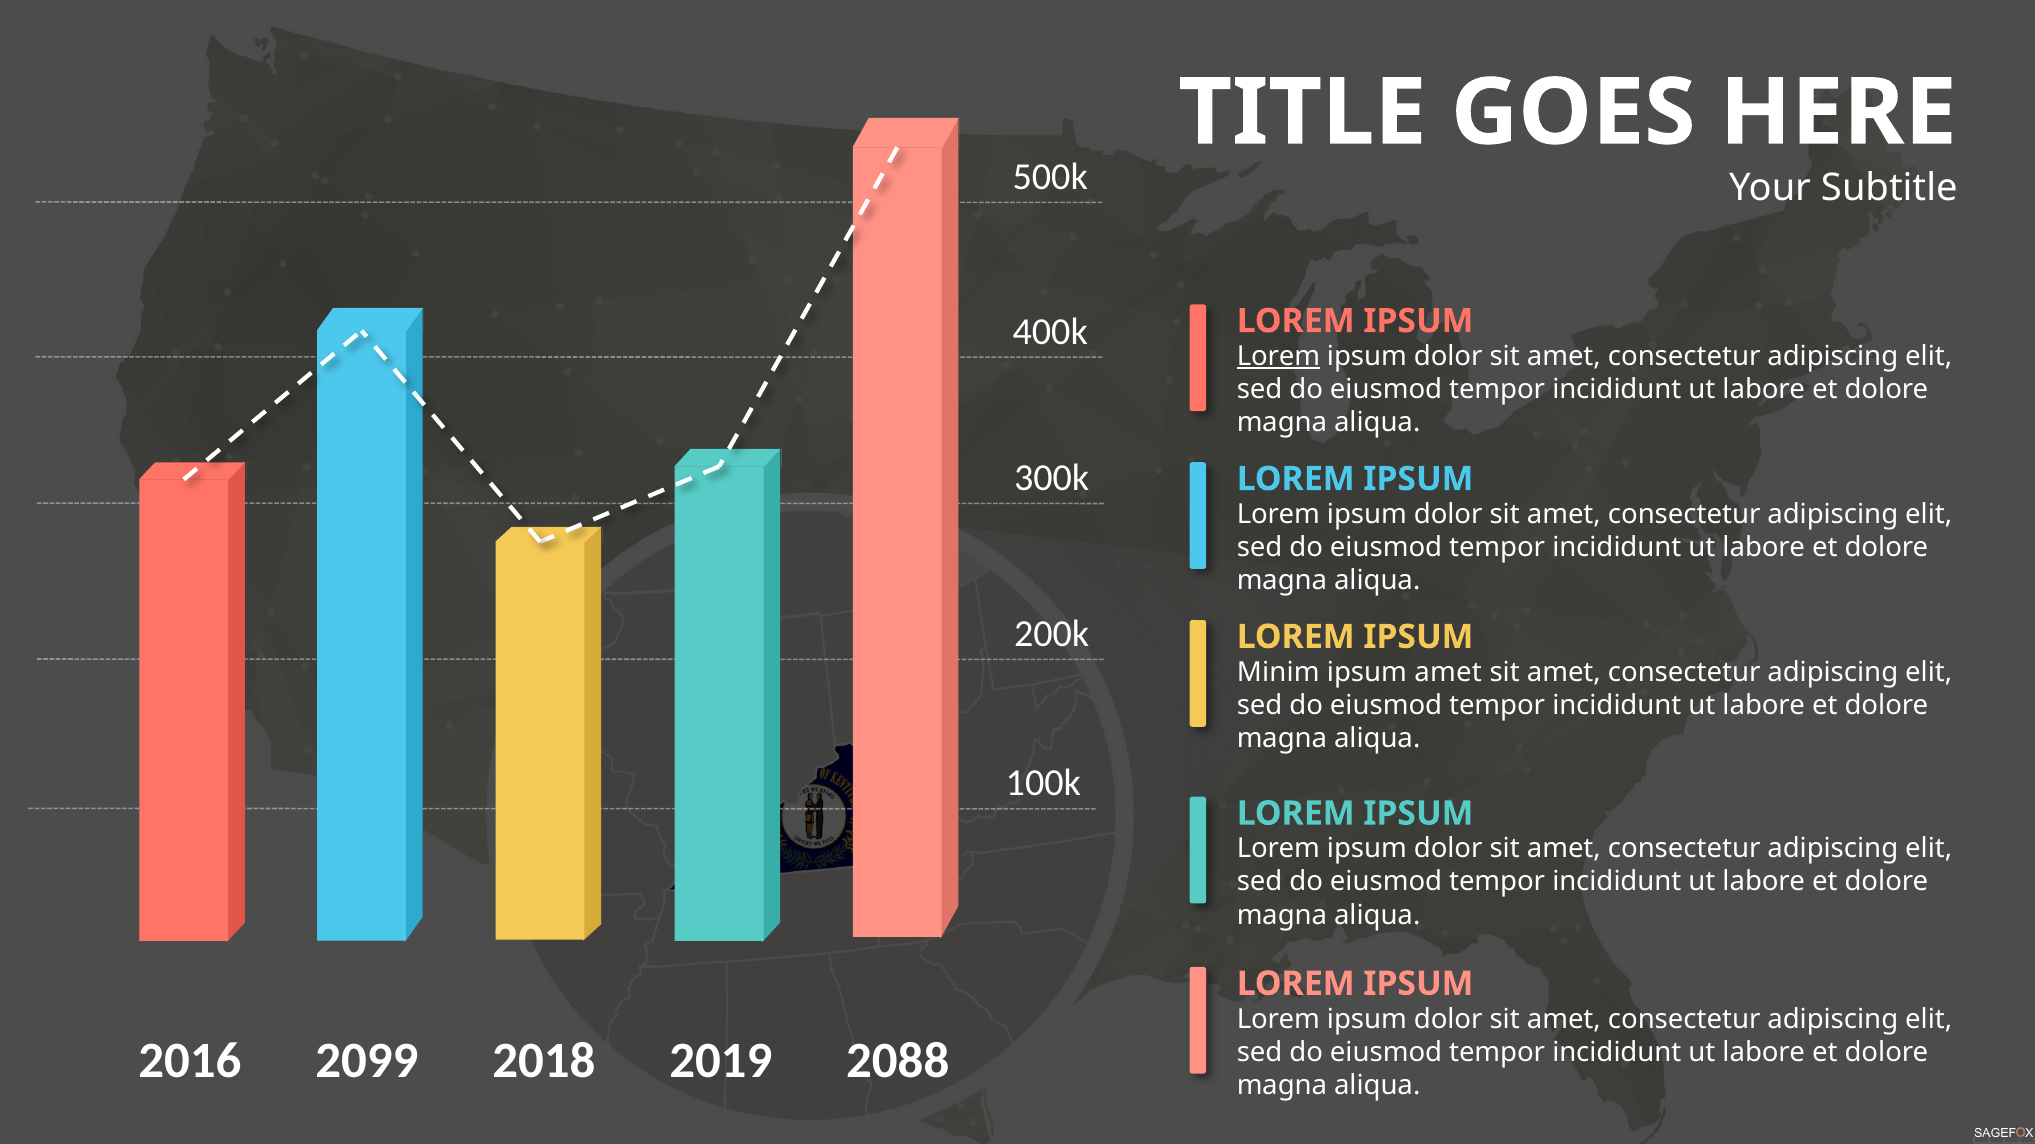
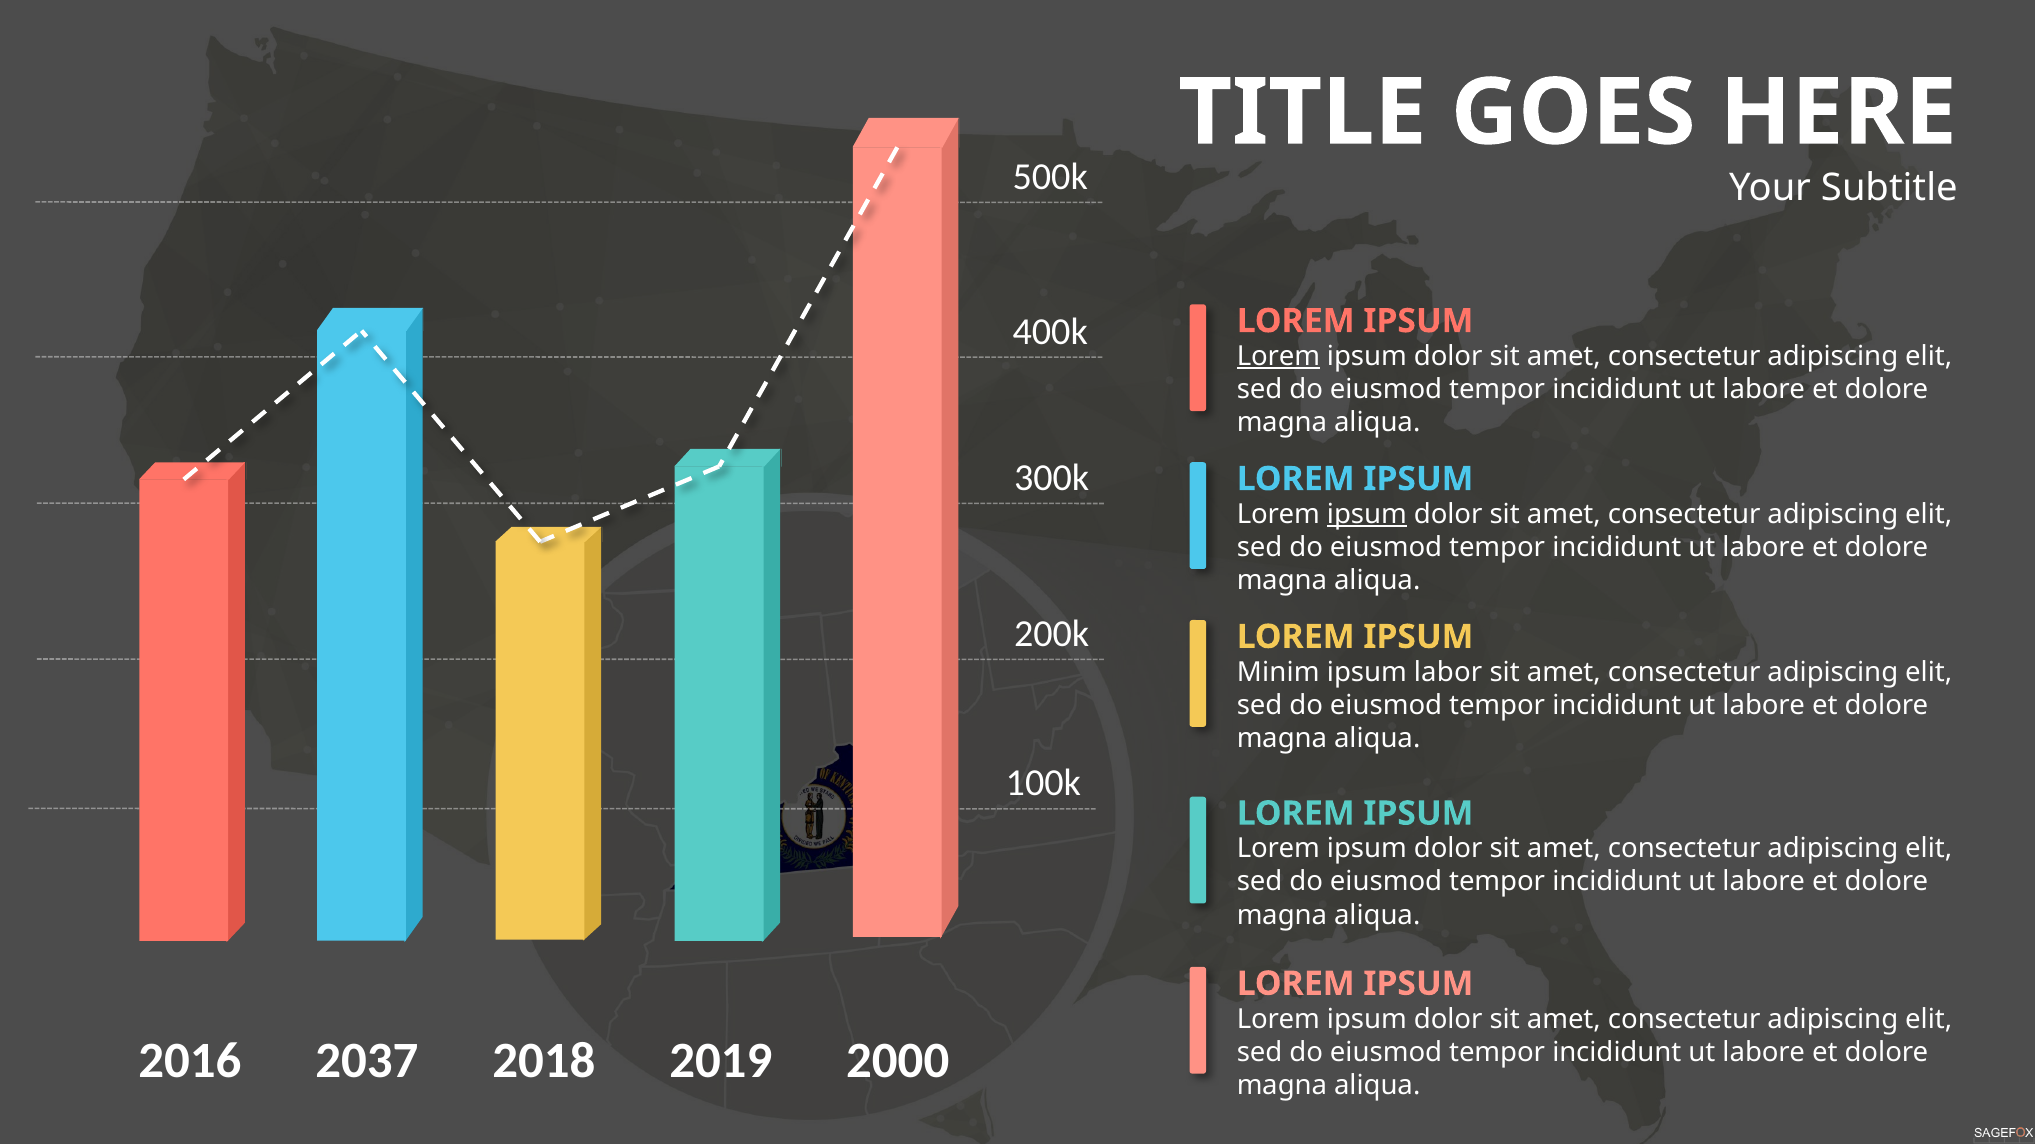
ipsum underline: none -> present (1367, 515)
ipsum amet: amet -> labor (1448, 673)
2099: 2099 -> 2037 (367, 1062)
2088: 2088 -> 2000 (898, 1062)
